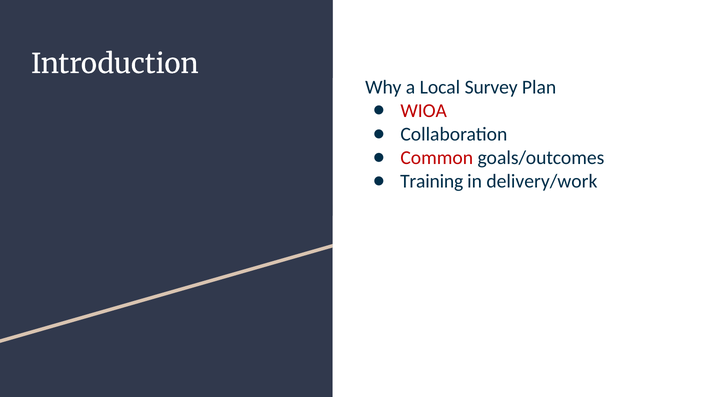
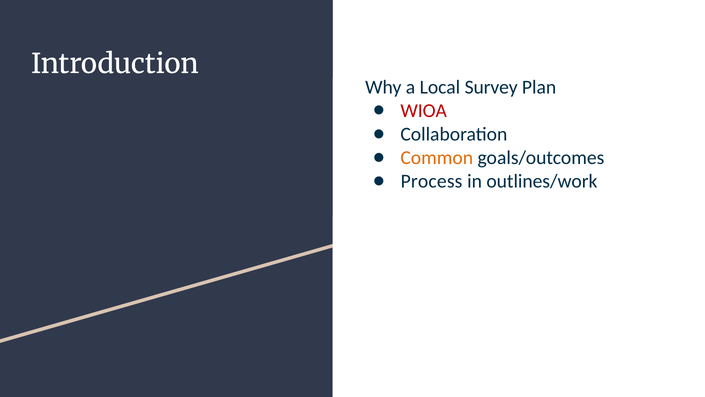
Common colour: red -> orange (437, 158)
Training: Training -> Process (432, 181)
delivery/work: delivery/work -> outlines/work (542, 181)
